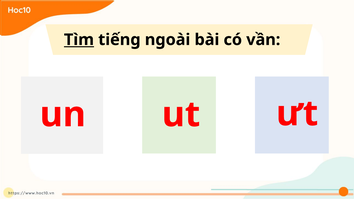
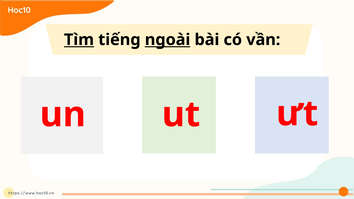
ngoài underline: none -> present (168, 40)
